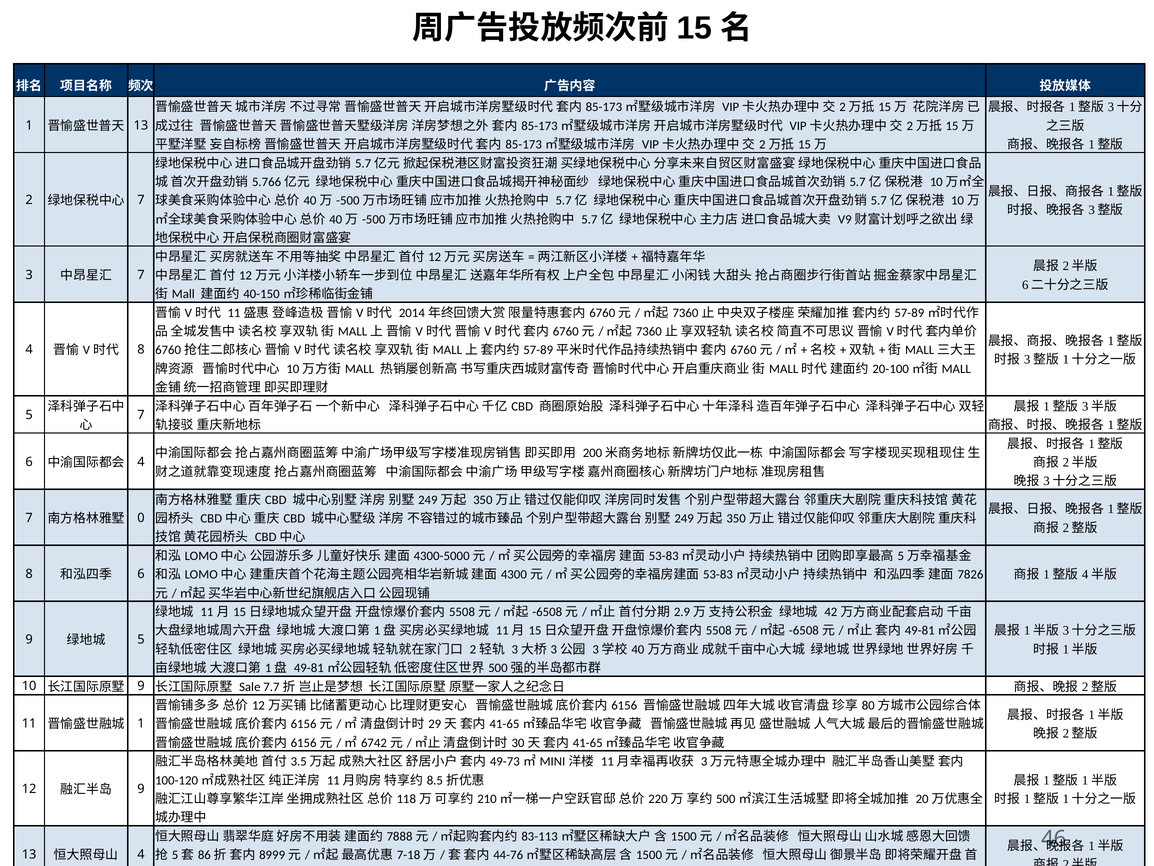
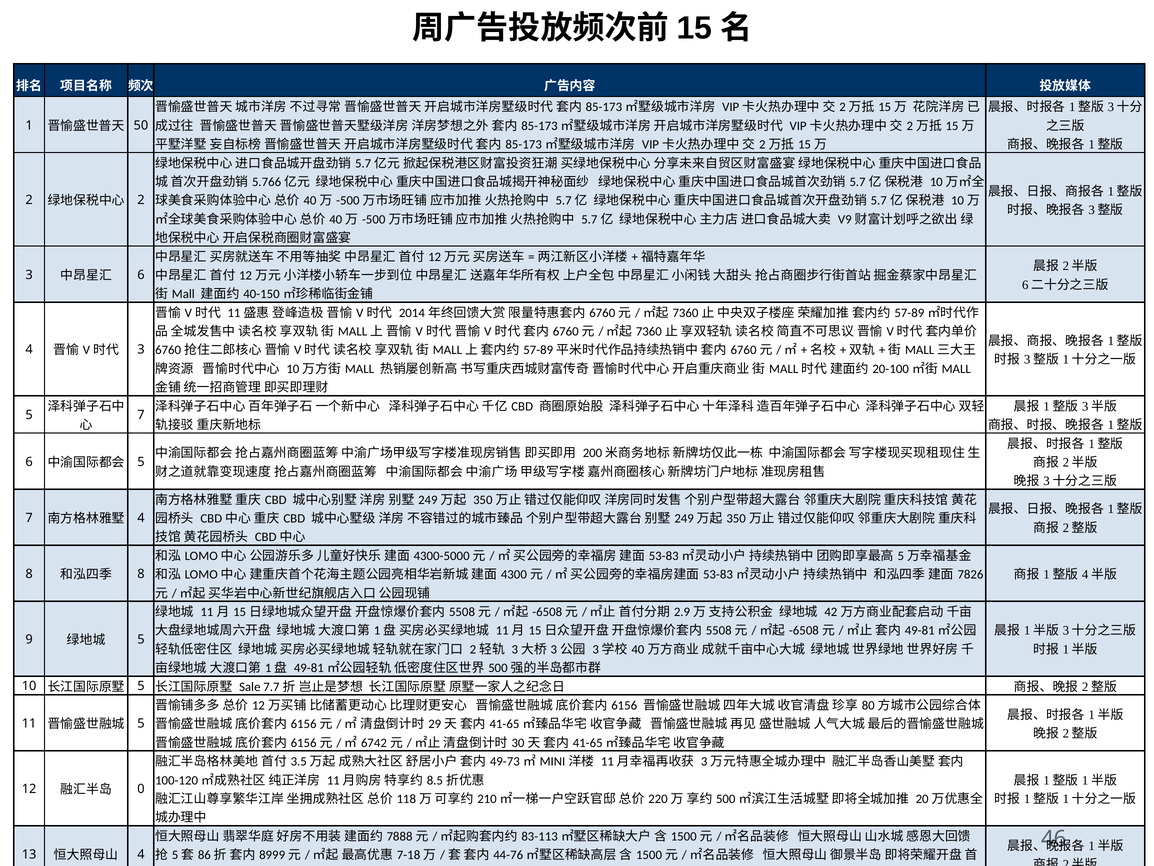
13: 13 -> 50 (141, 125)
7: 7 -> 2 (141, 200)
7: 7 -> 6 (141, 275)
8: 8 -> 3 (141, 349)
4: 4 -> 5 (141, 462)
0: 0 -> 4 (141, 518)
6: 6 -> 8 (141, 574)
9: 9 -> 5 (141, 686)
1: 1 -> 5 (141, 723)
9: 9 -> 0 (141, 789)
